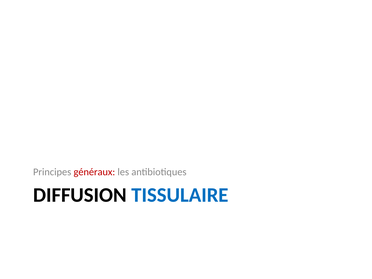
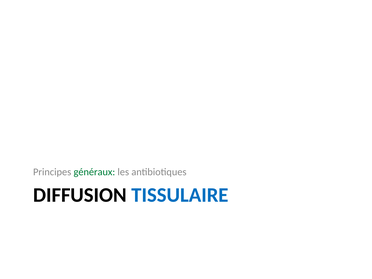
généraux colour: red -> green (94, 172)
